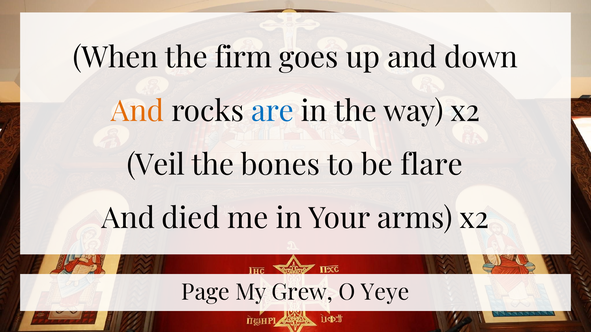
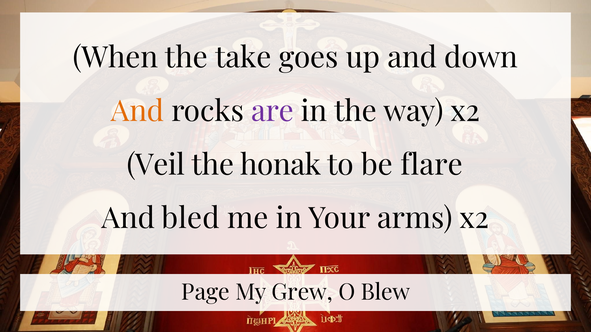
firm: firm -> take (243, 58)
are colour: blue -> purple (273, 111)
bones: bones -> honak (281, 165)
died: died -> bled (191, 219)
Yeye: Yeye -> Blew (385, 293)
